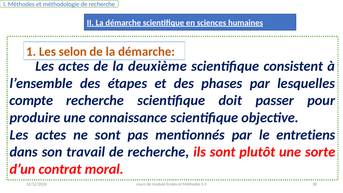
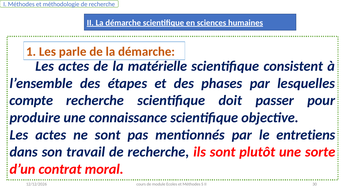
selon: selon -> parle (73, 52)
deuxième: deuxième -> matérielle (158, 66)
